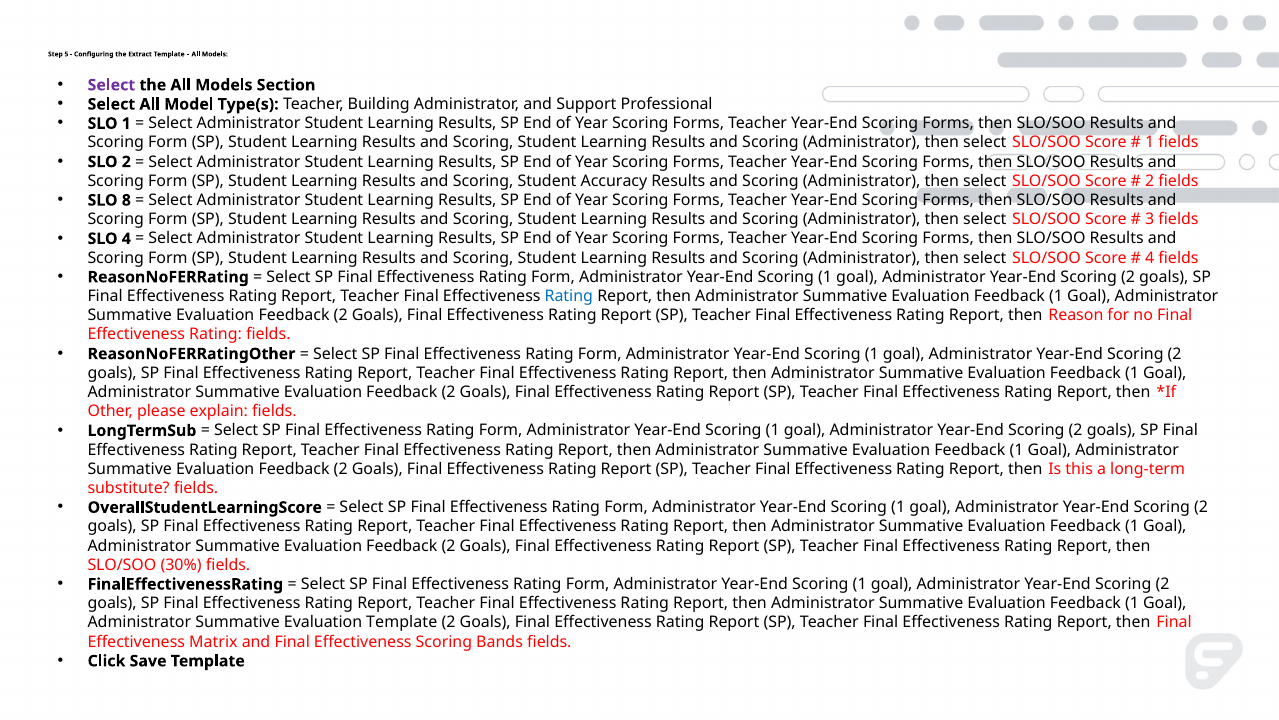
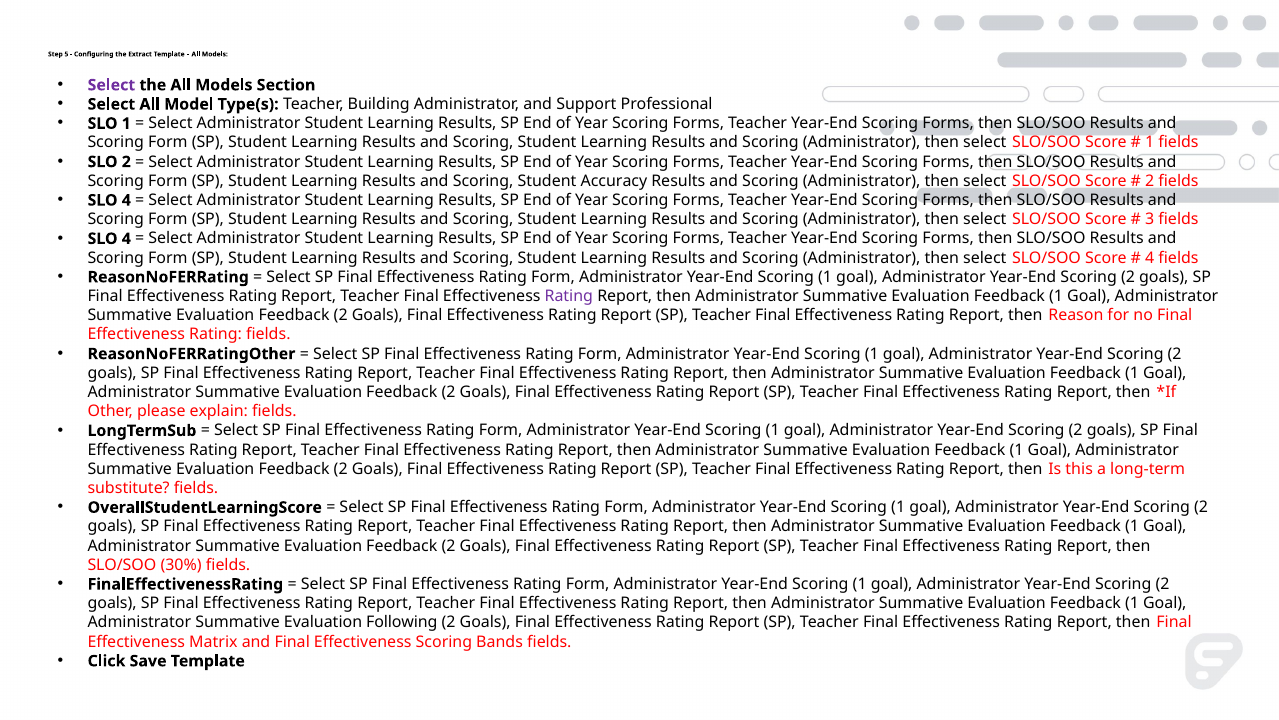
8: 8 -> 4 (126, 200)
Rating colour: blue -> purple (569, 296)
Evaluation Template: Template -> Following (402, 622)
